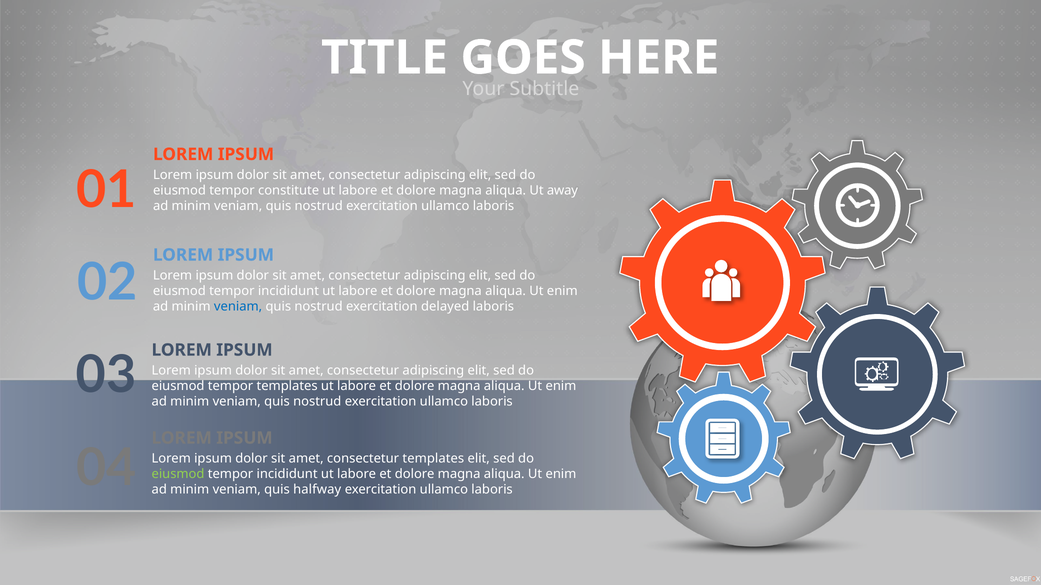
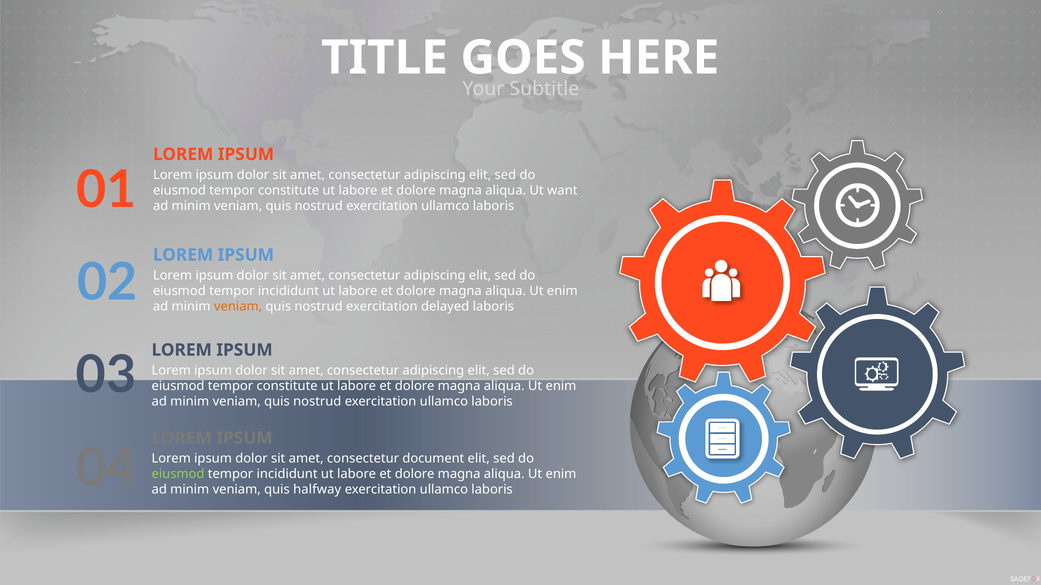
away: away -> want (562, 191)
veniam colour: blue -> orange (238, 307)
templates: templates -> constitute (287, 386)
consectetur templates: templates -> document (433, 459)
